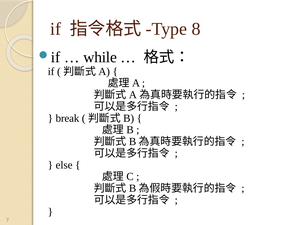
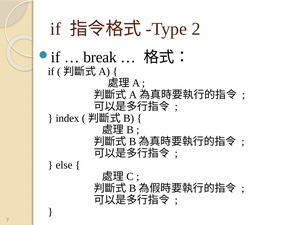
8: 8 -> 2 (196, 29)
while: while -> break (100, 57)
break: break -> index (67, 118)
